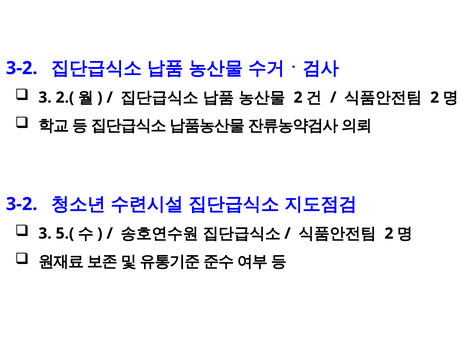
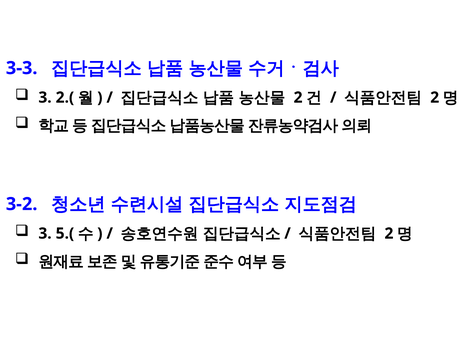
3-2: 3-2 -> 3-3 (22, 68)
